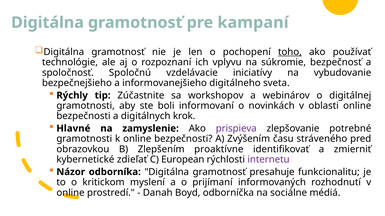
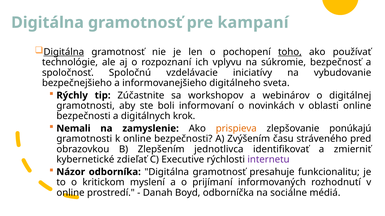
Digitálna underline: none -> present (64, 52)
Hlavné: Hlavné -> Nemali (73, 129)
prispieva colour: purple -> orange (236, 129)
potrebné: potrebné -> ponúkajú (350, 129)
proaktívne: proaktívne -> jednotlivca (219, 150)
European: European -> Executive (183, 160)
